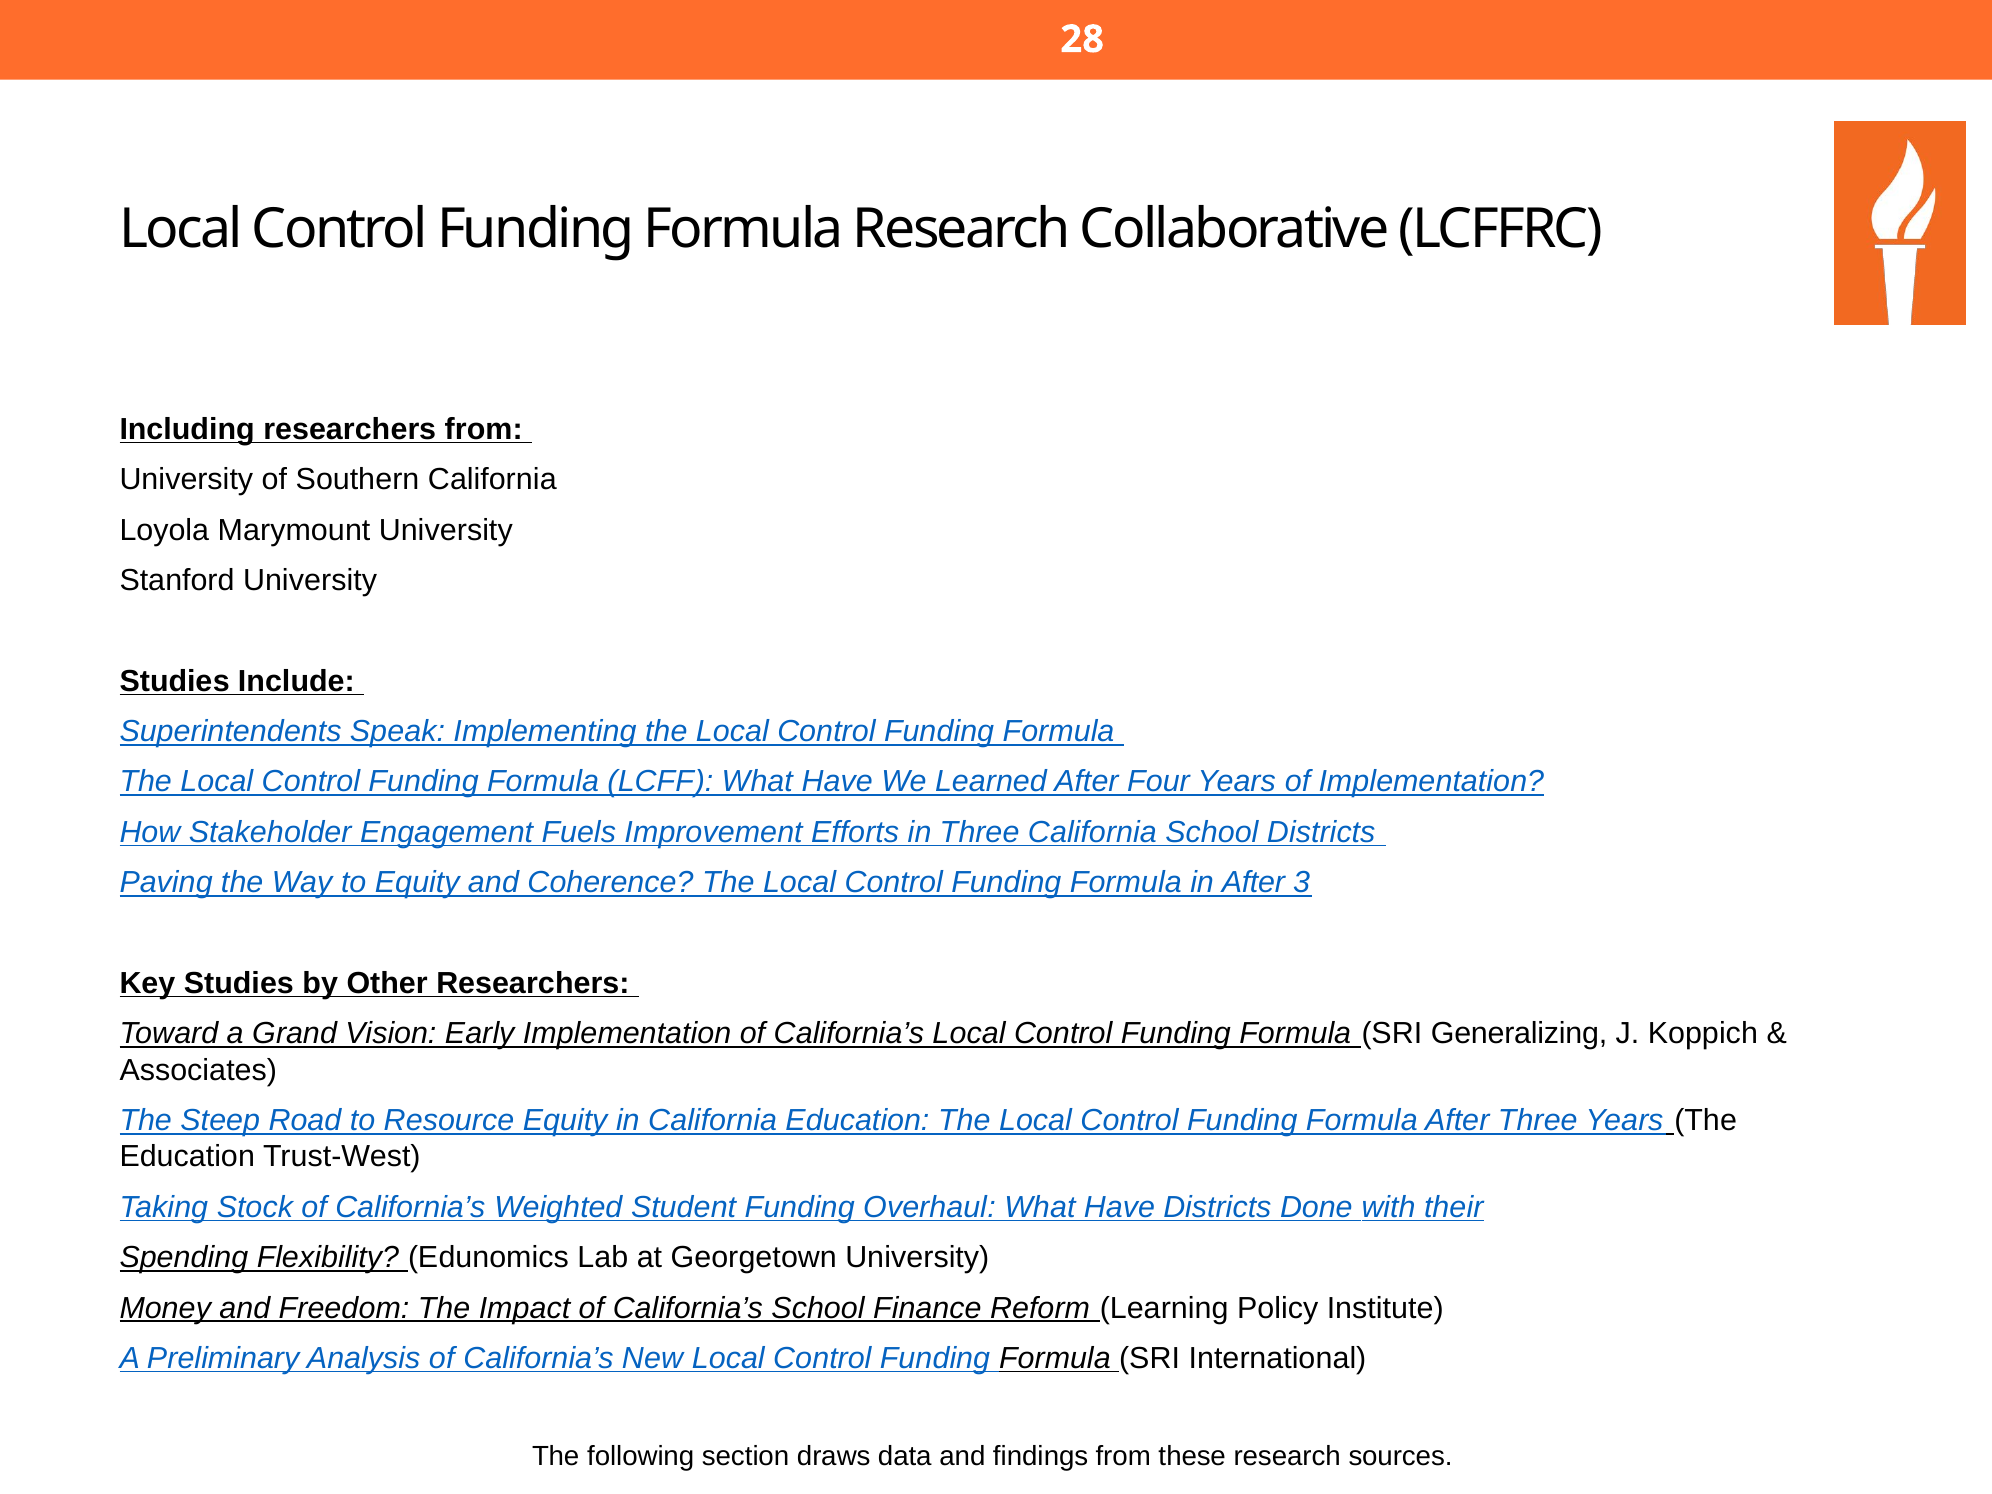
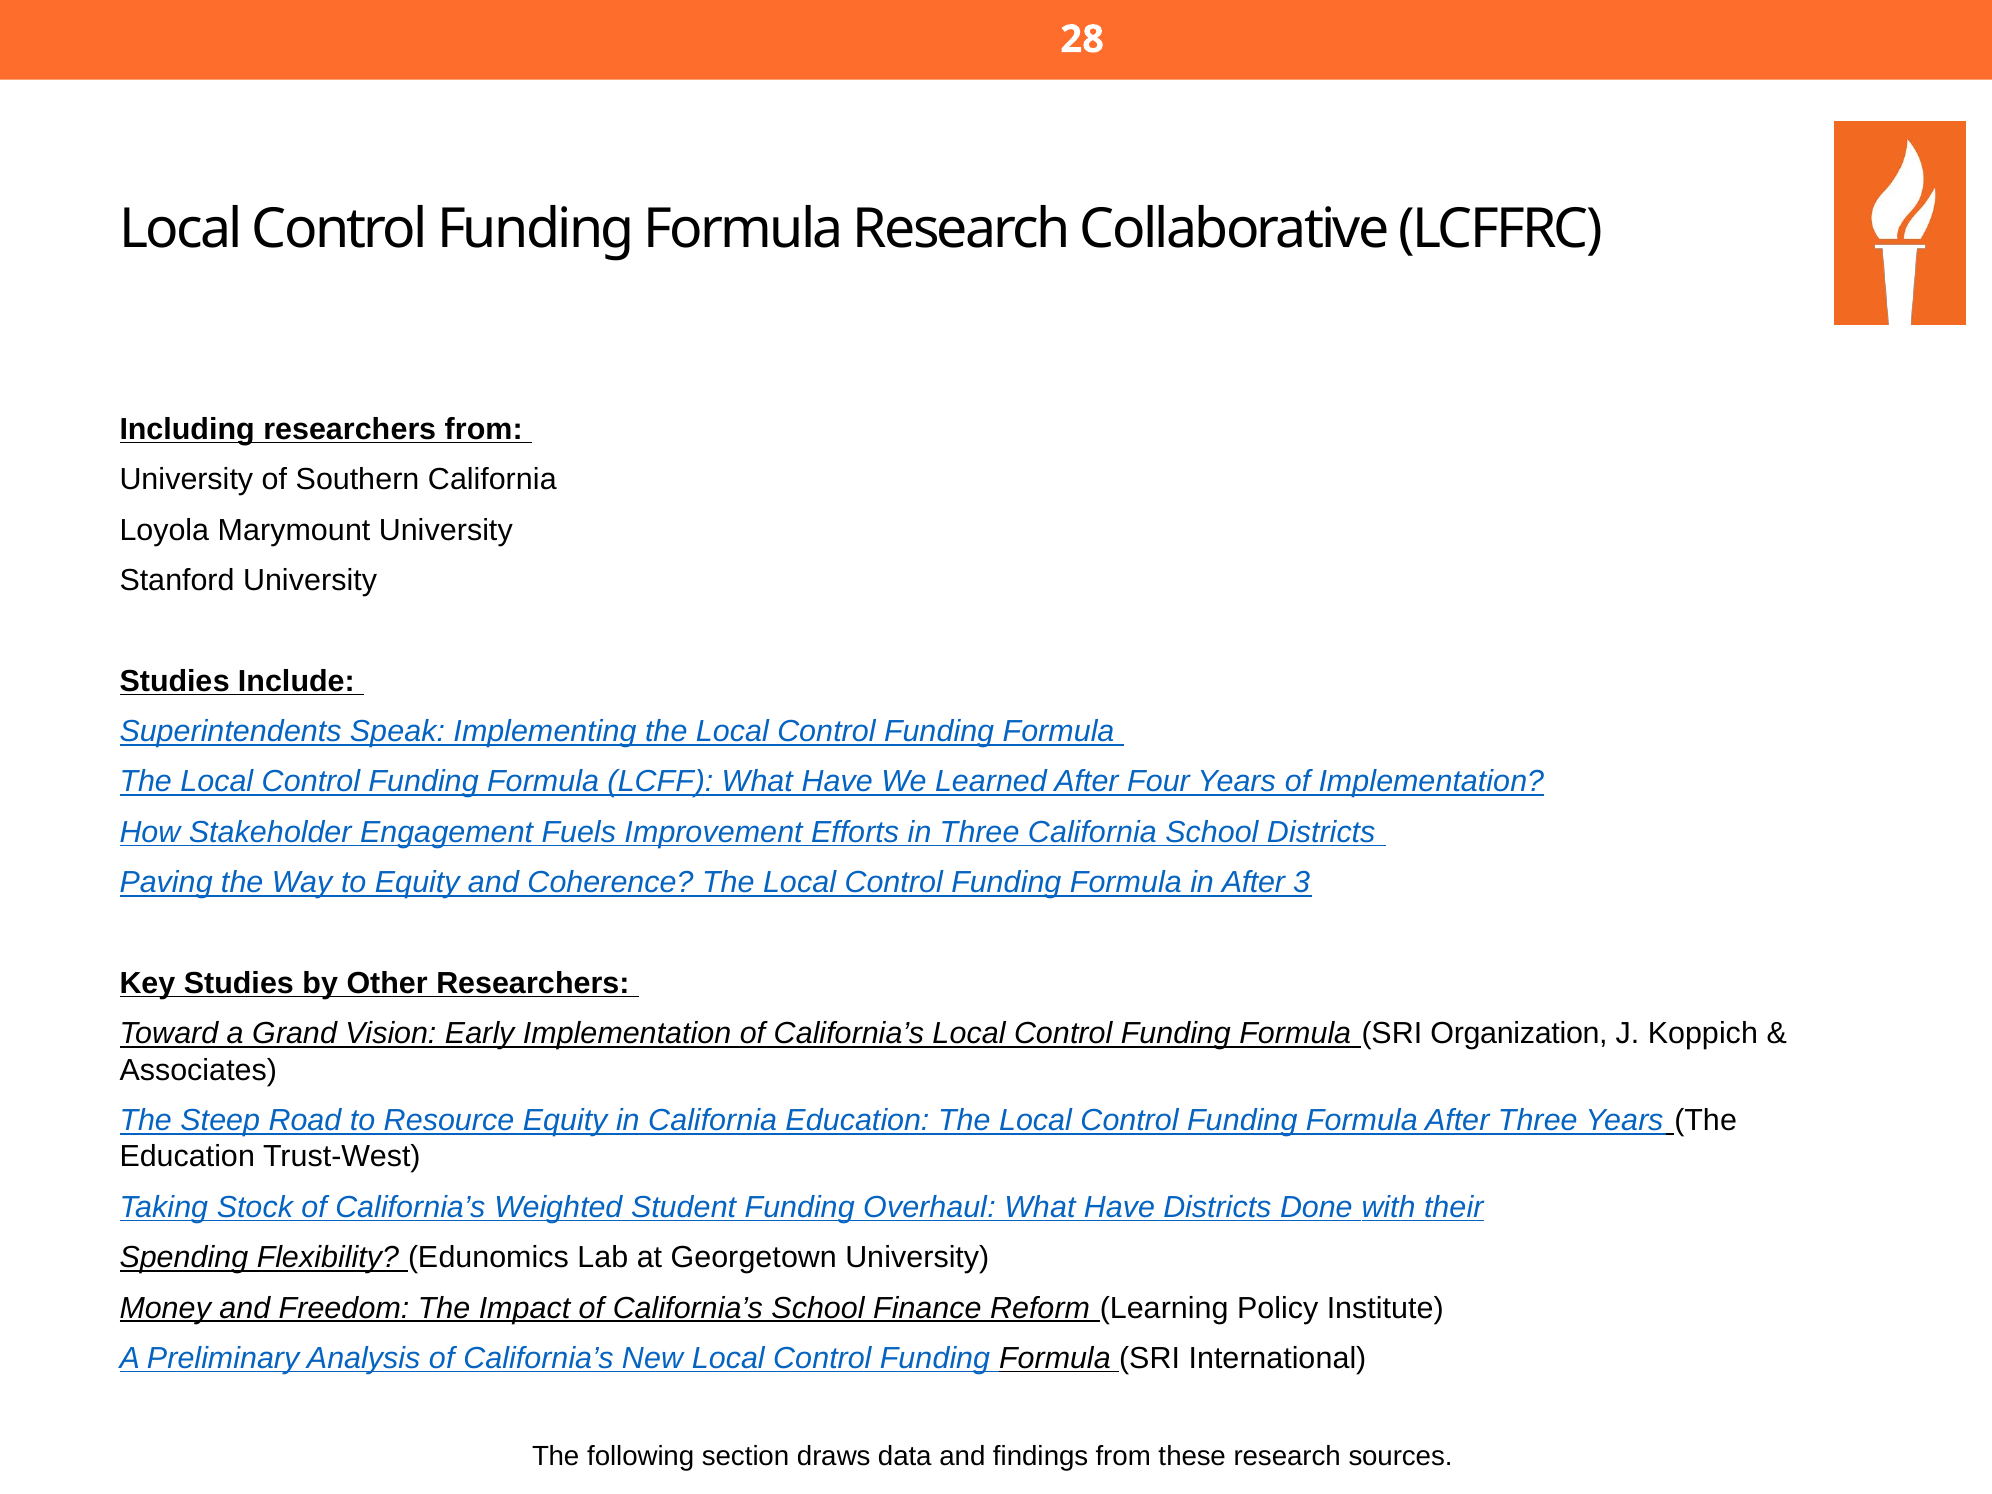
Generalizing: Generalizing -> Organization (1519, 1033)
